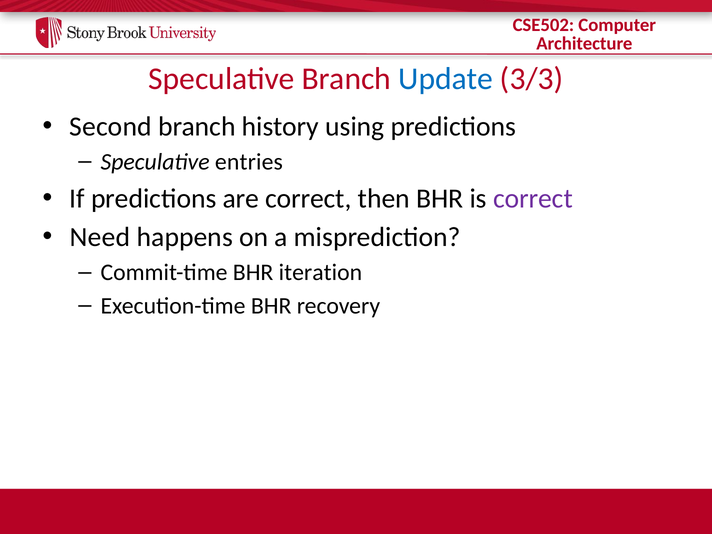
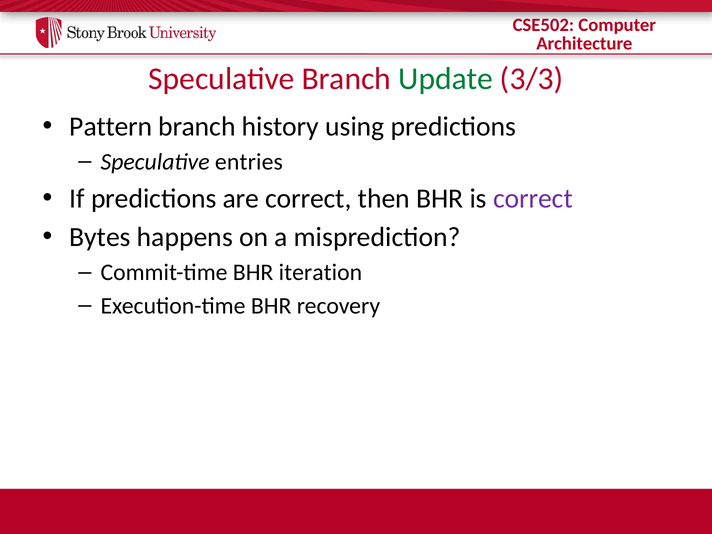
Update colour: blue -> green (446, 79)
Second: Second -> Pattern (111, 127)
Need: Need -> Bytes (100, 237)
